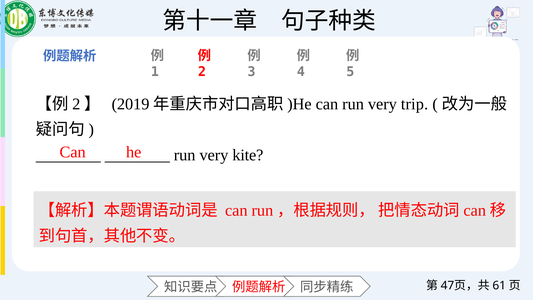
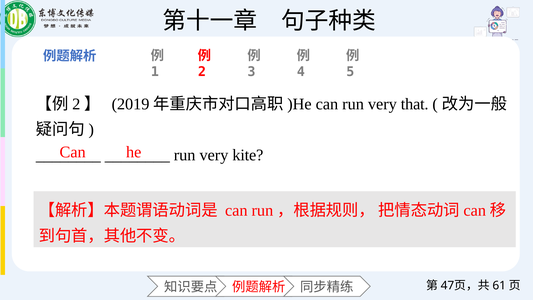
trip: trip -> that (415, 104)
